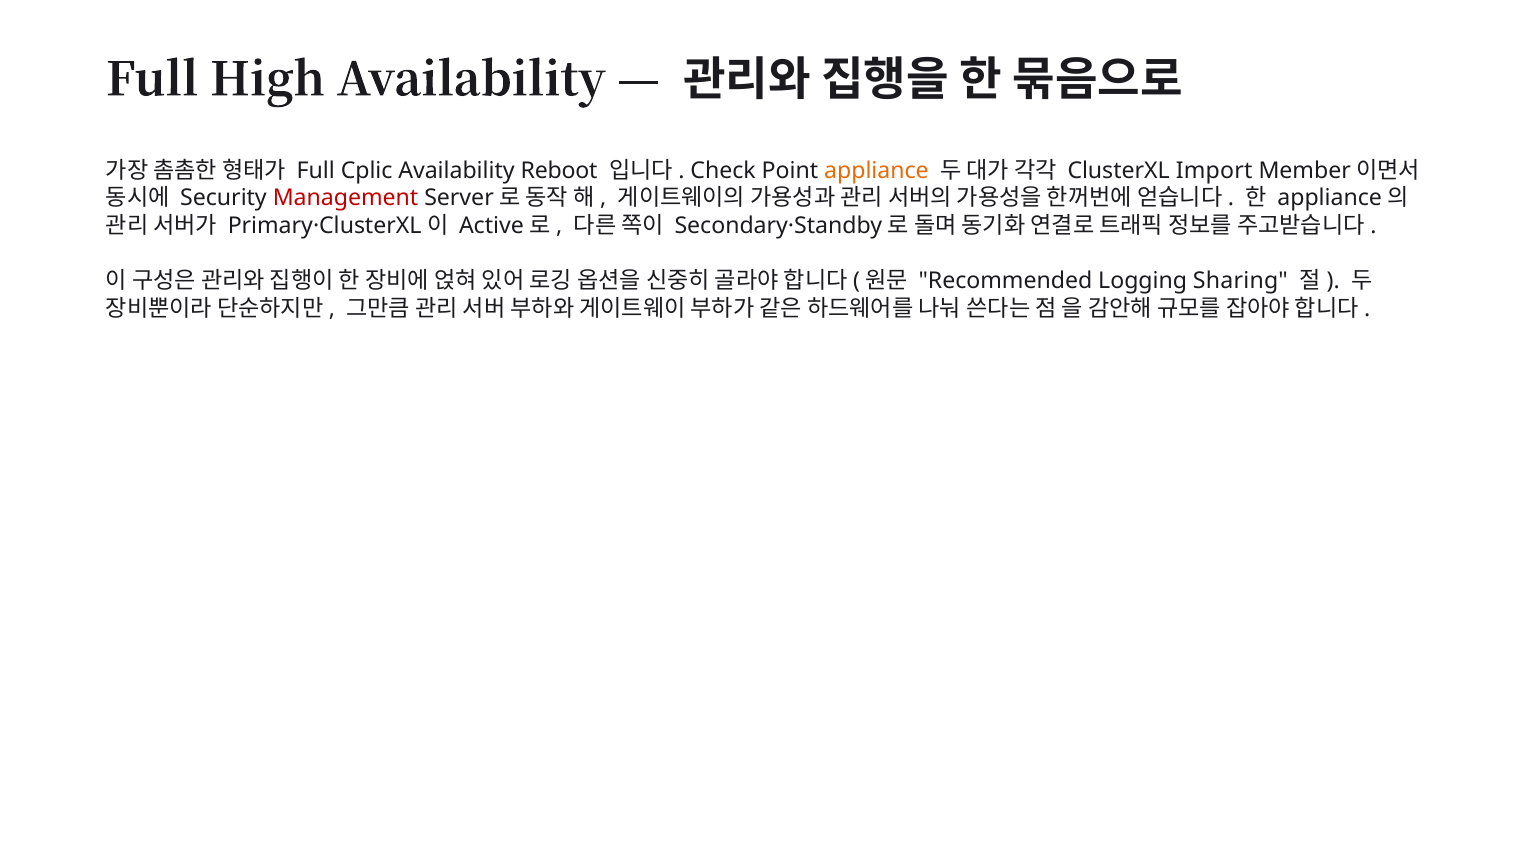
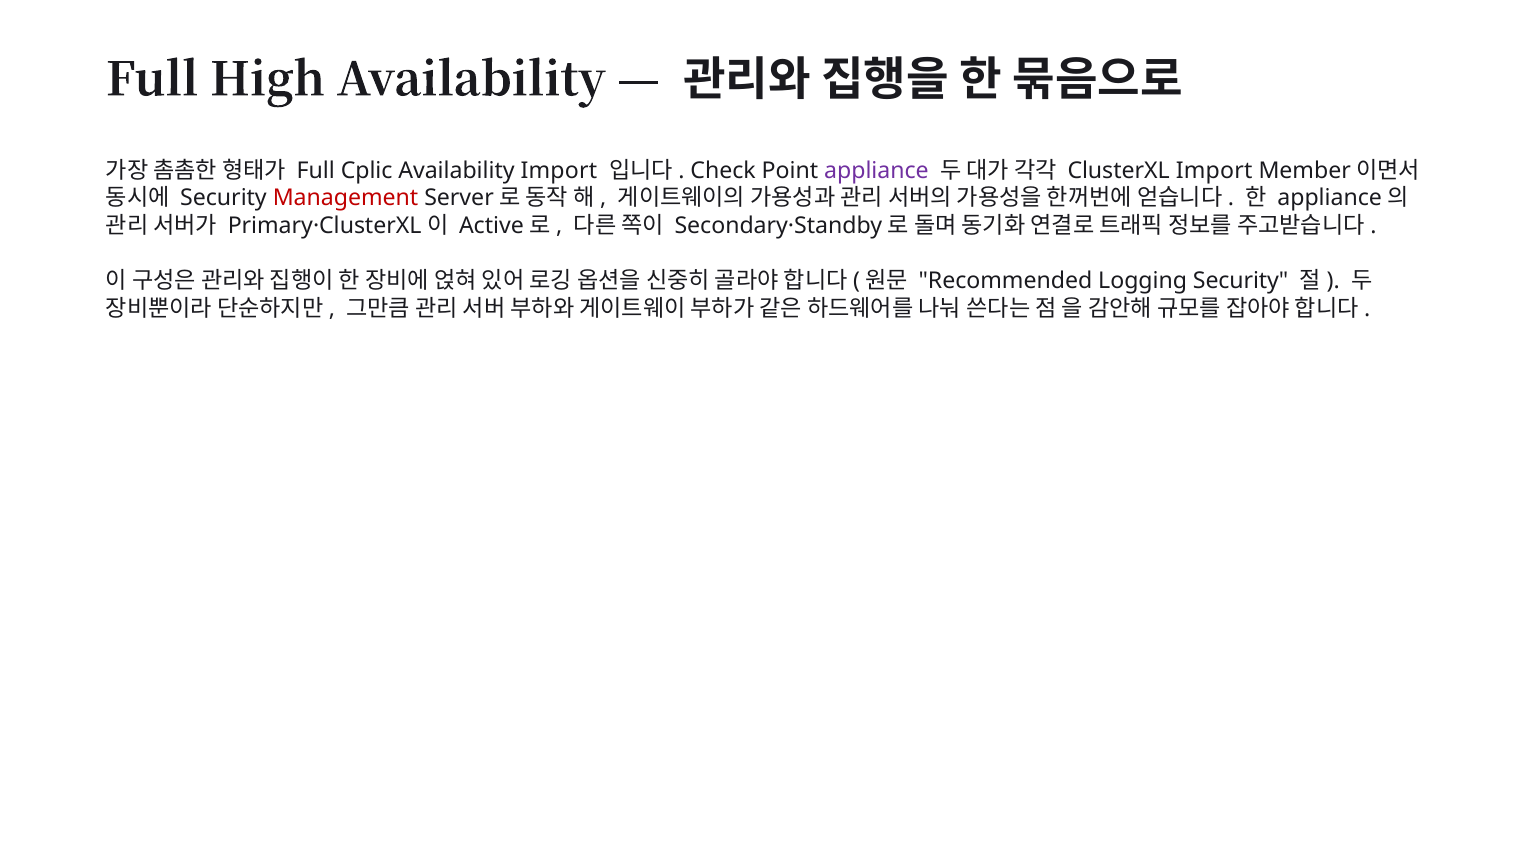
Availability Reboot: Reboot -> Import (559, 171)
appliance colour: orange -> purple (876, 171)
Logging Sharing: Sharing -> Security (1241, 282)
